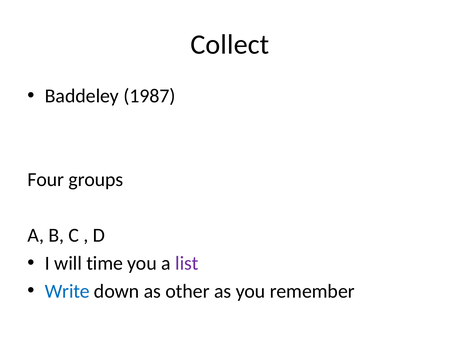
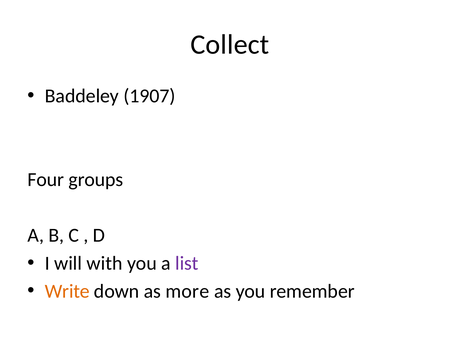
1987: 1987 -> 1907 (149, 96)
time: time -> with (105, 263)
Write colour: blue -> orange (67, 291)
other: other -> more (187, 291)
